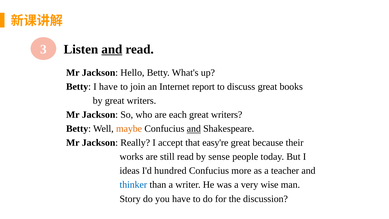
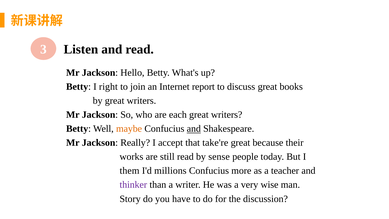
and underline: present -> none (112, 49)
I have: have -> right (108, 87)
easy're: easy're -> take're (215, 143)
ideas: ideas -> them (130, 171)
hundred: hundred -> millions (170, 171)
thinker colour: blue -> purple (133, 185)
